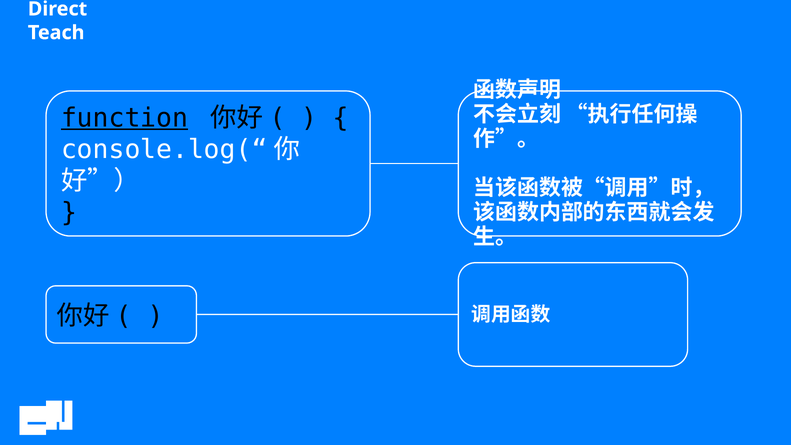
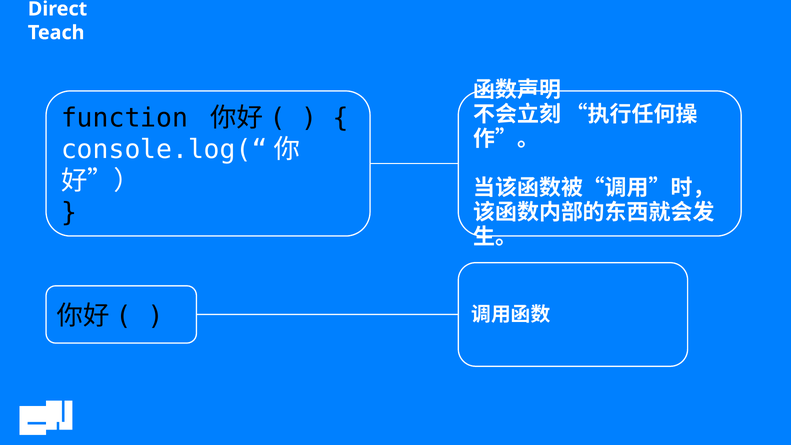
function underline: present -> none (125, 118)
